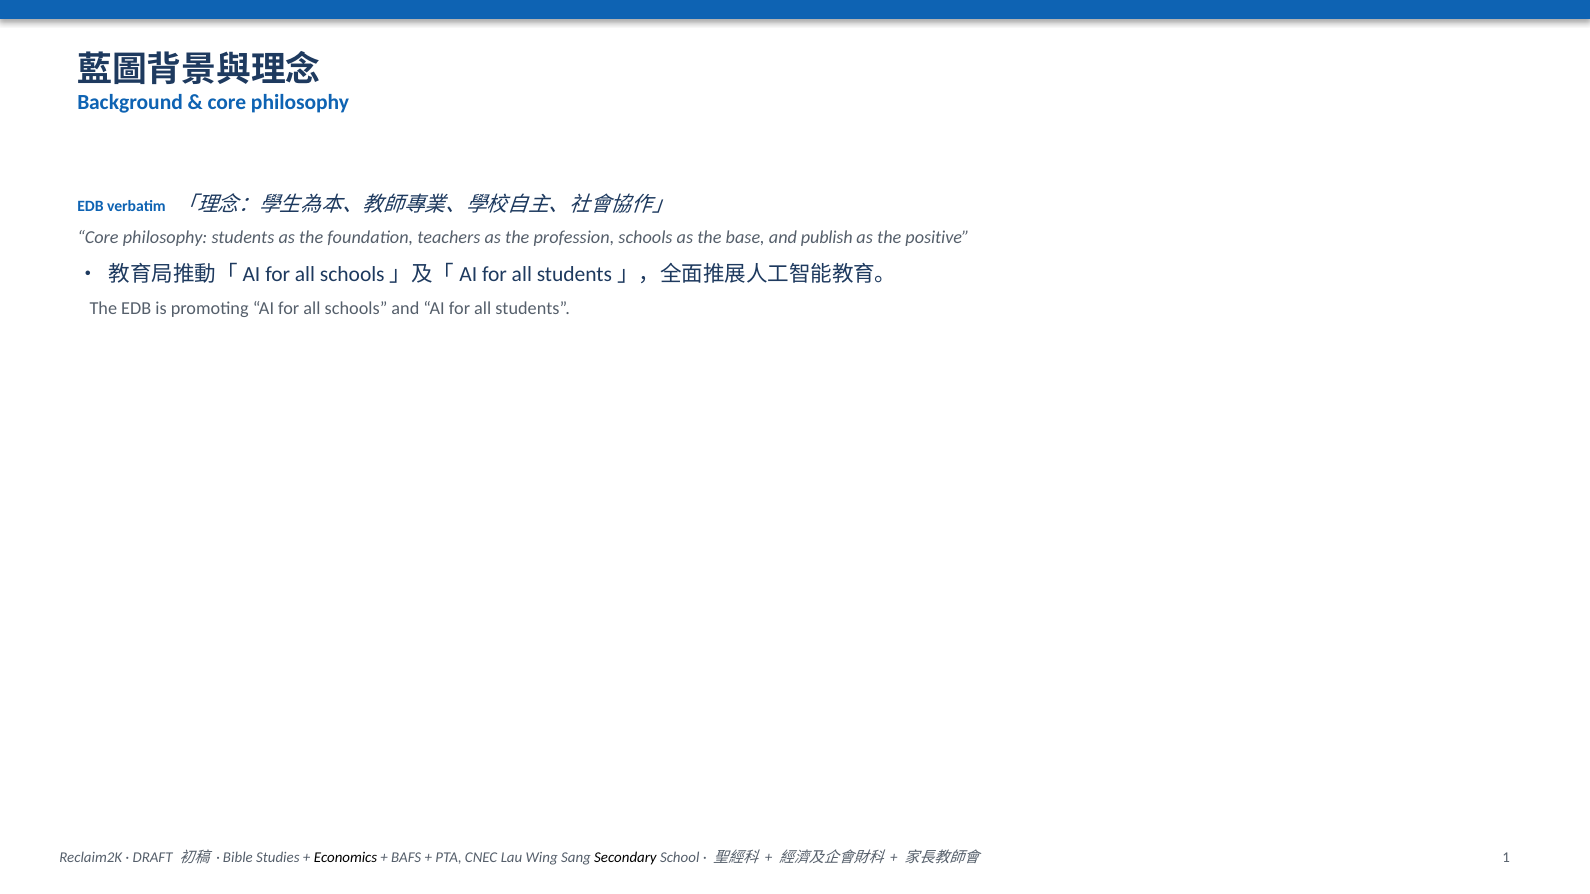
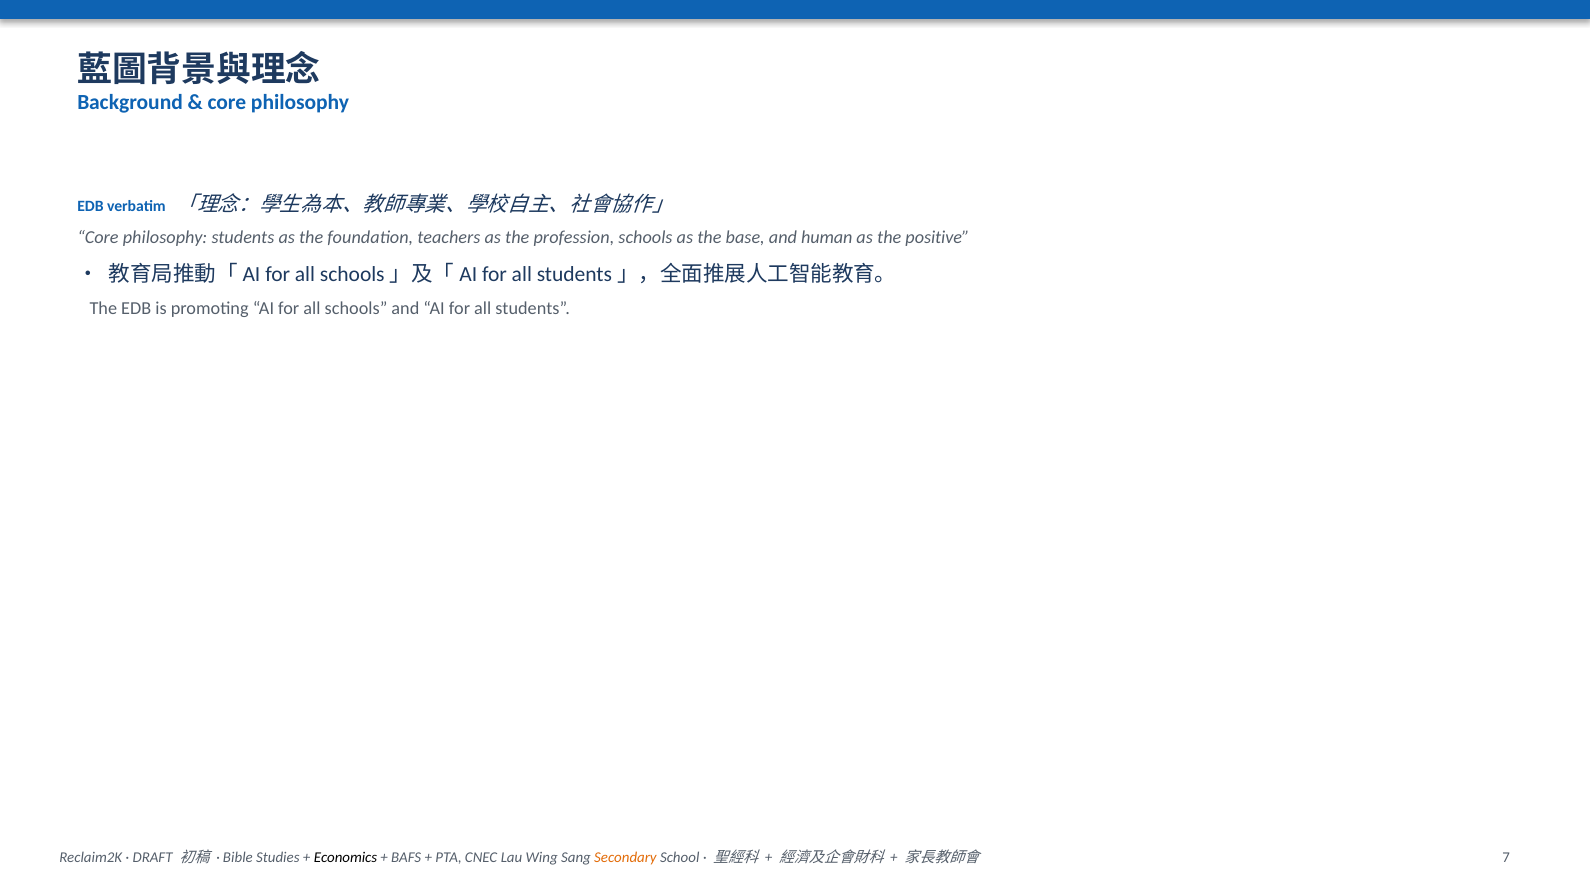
publish: publish -> human (827, 238)
Secondary colour: black -> orange (625, 858)
1: 1 -> 7 (1506, 858)
